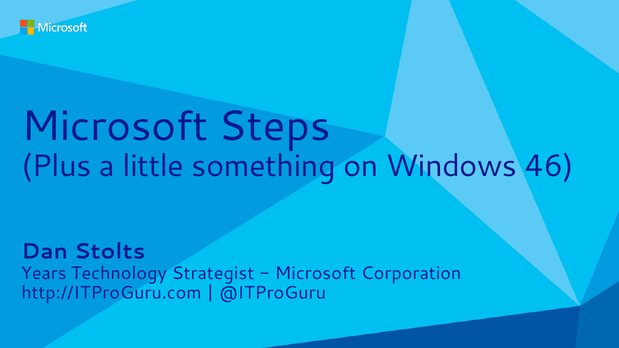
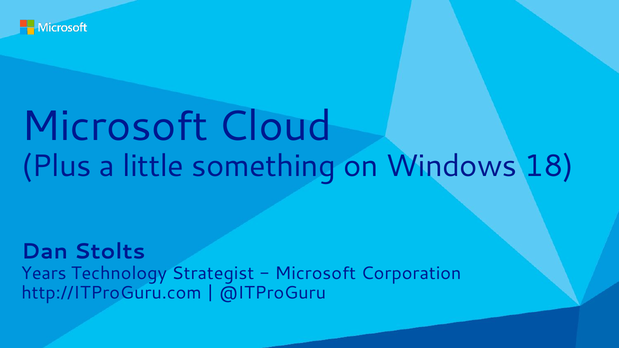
Steps: Steps -> Cloud (275, 126)
46: 46 -> 18 (549, 166)
